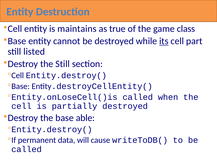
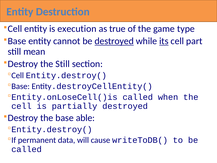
maintains: maintains -> execution (77, 29)
class: class -> type (186, 29)
destroyed underline: none -> present (114, 41)
listed: listed -> mean (34, 51)
